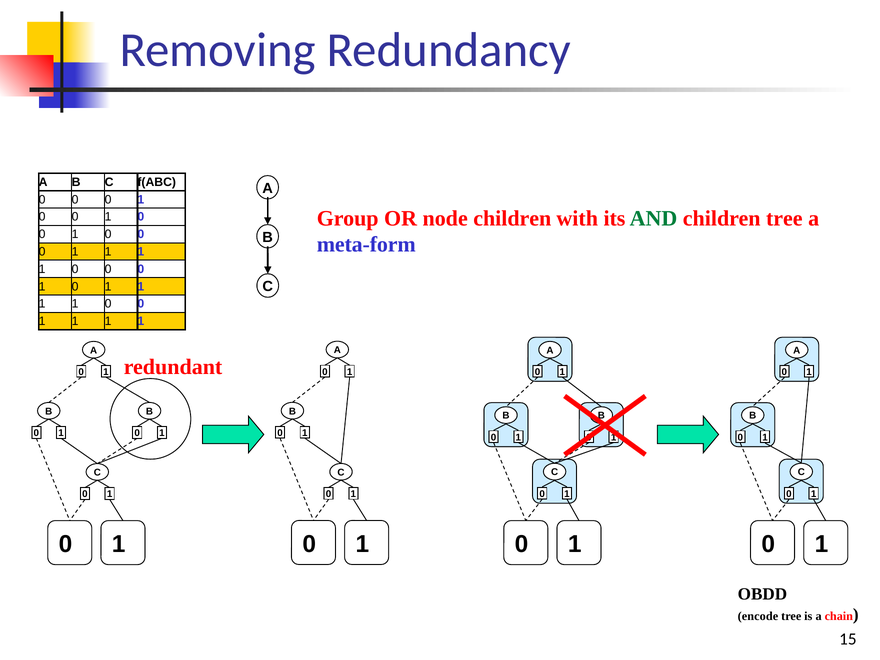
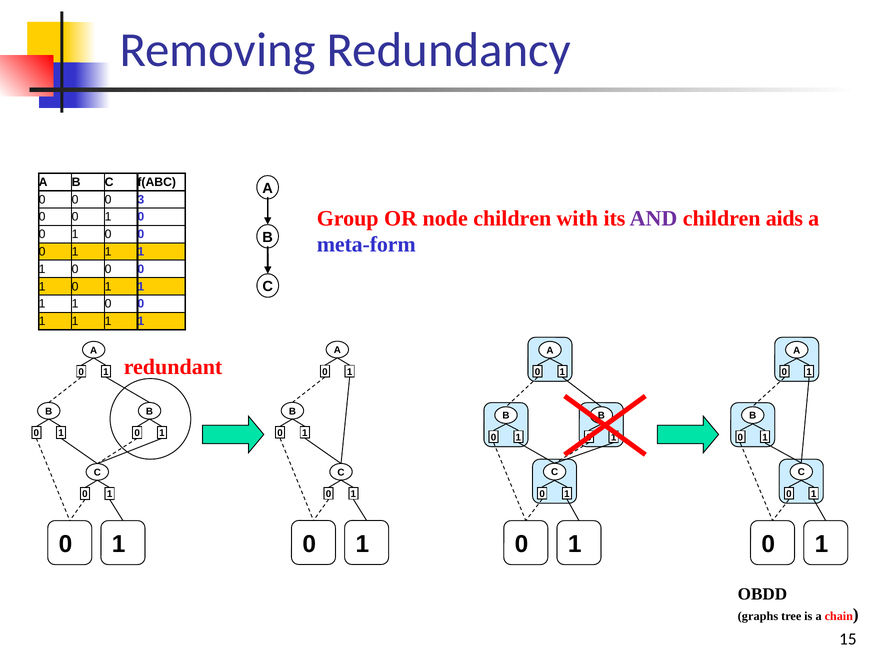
1: 1 -> 3 (141, 200)
AND colour: green -> purple (654, 218)
children tree: tree -> aids (784, 218)
encode: encode -> graphs (758, 616)
